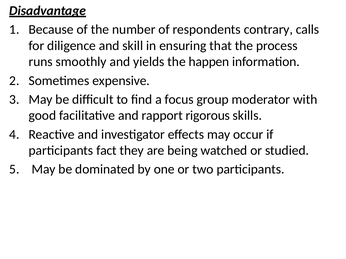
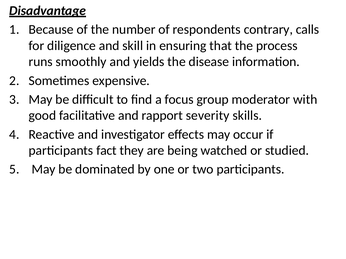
happen: happen -> disease (209, 62)
rigorous: rigorous -> severity (208, 116)
